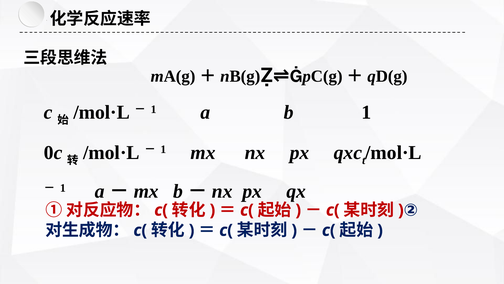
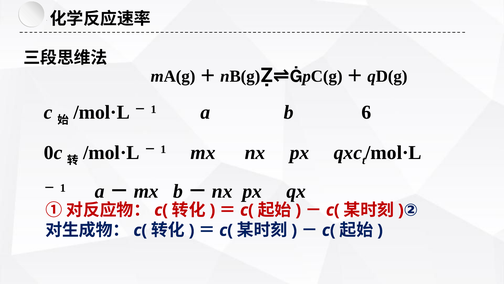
b 1: 1 -> 6 (366, 112)
